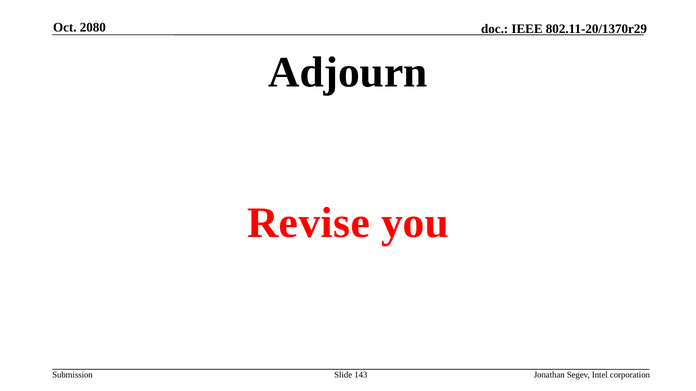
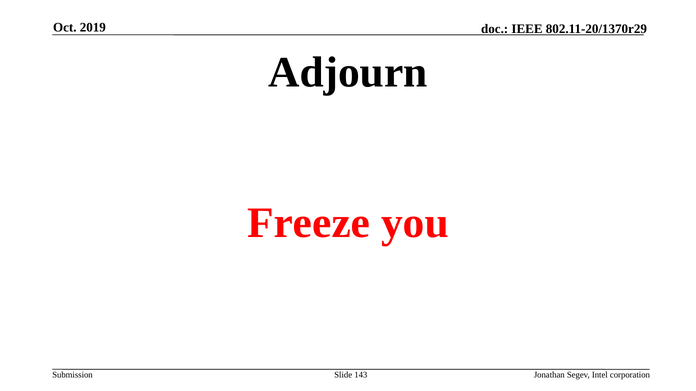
2080: 2080 -> 2019 (93, 28)
Revise: Revise -> Freeze (309, 223)
